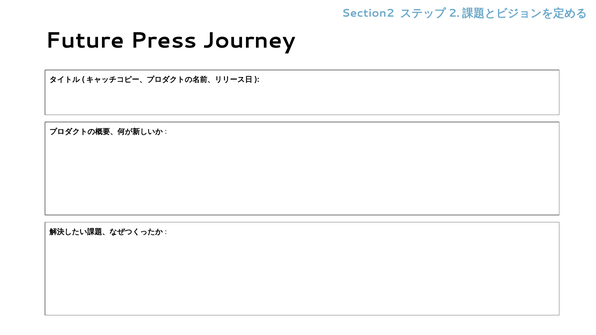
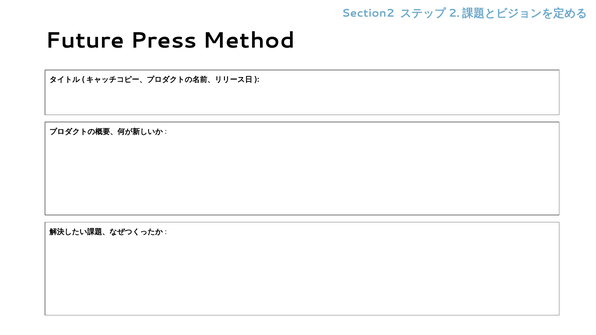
Journey: Journey -> Method (249, 41)
